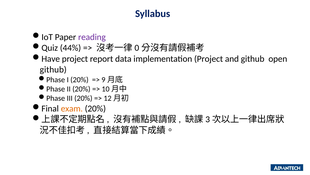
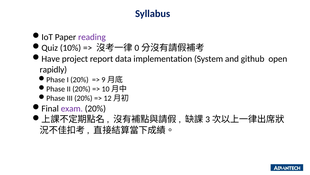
44%: 44% -> 10% (70, 48)
implementation Project: Project -> System (209, 59)
github: github -> rapidly (53, 69)
exam colour: orange -> purple (72, 108)
